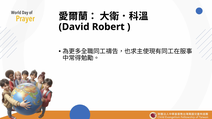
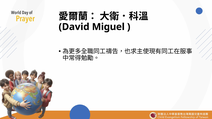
Robert: Robert -> Miguel (108, 27)
